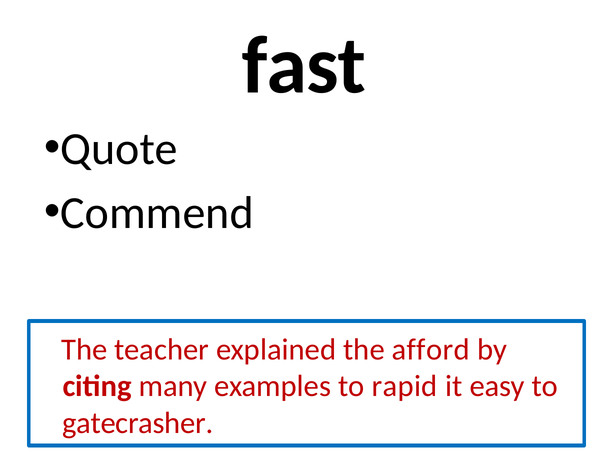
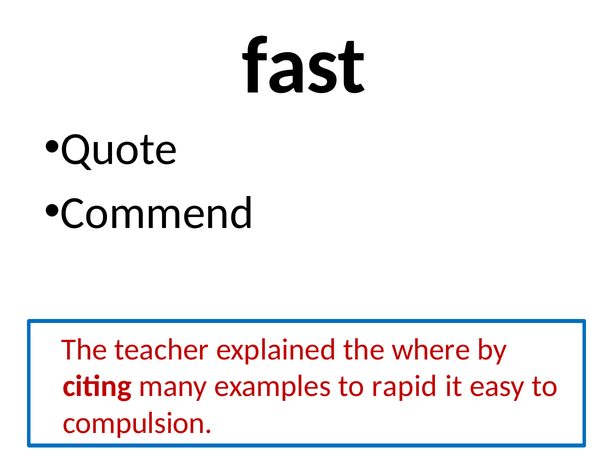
afford: afford -> where (431, 349)
gatecrasher: gatecrasher -> compulsion (138, 423)
